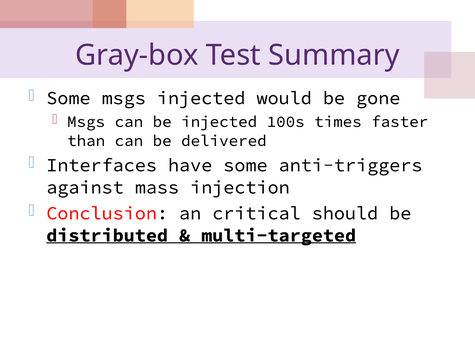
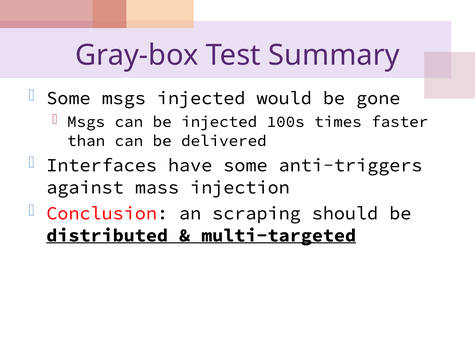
critical: critical -> scraping (256, 213)
